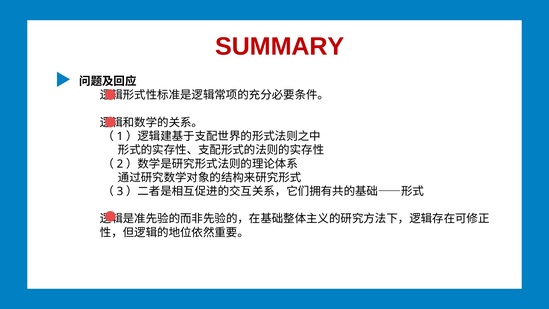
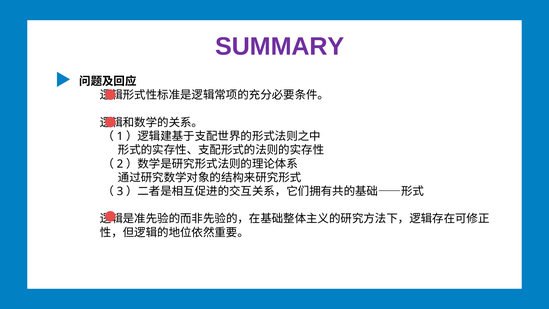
SUMMARY colour: red -> purple (280, 46)
